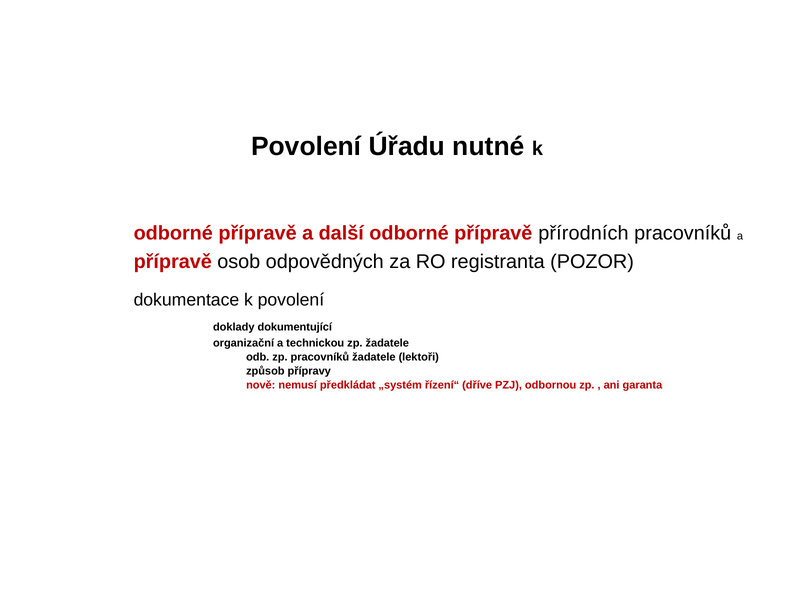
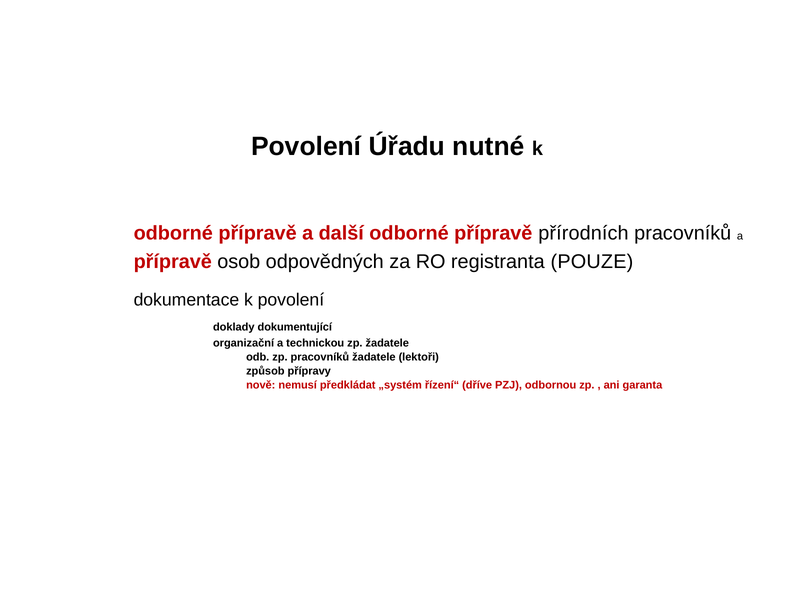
POZOR: POZOR -> POUZE (592, 262)
